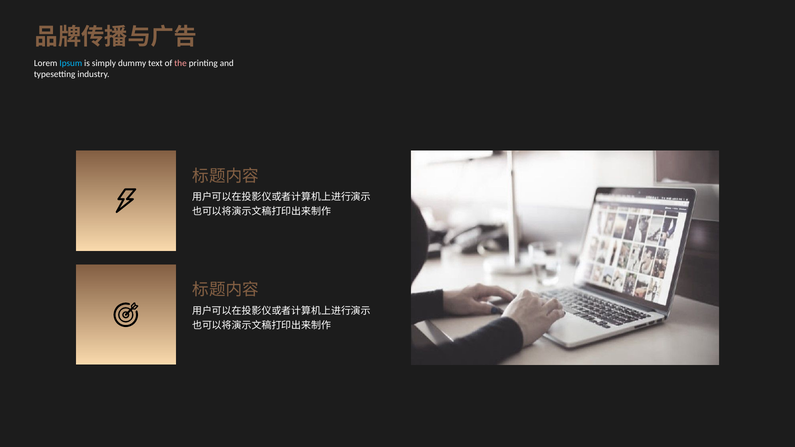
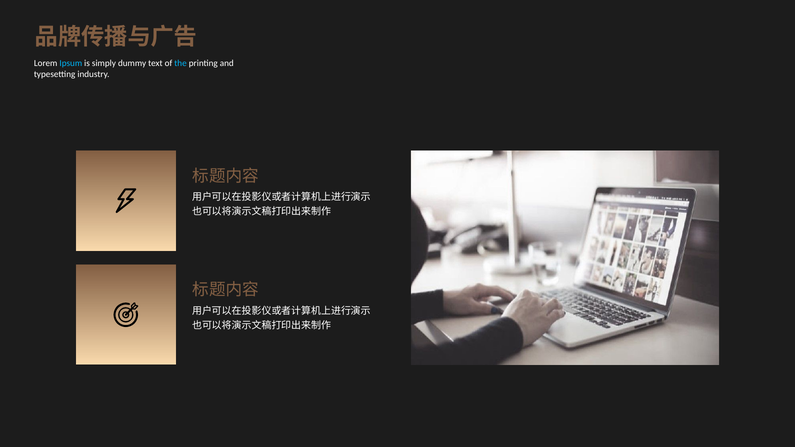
the colour: pink -> light blue (180, 63)
